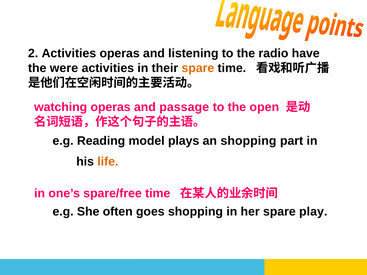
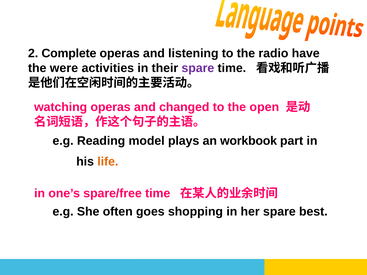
2 Activities: Activities -> Complete (69, 53)
spare colour: orange -> purple (198, 68)
passage: passage -> changed (184, 107)
an shopping: shopping -> workbook (249, 141)
play: play -> best (313, 212)
